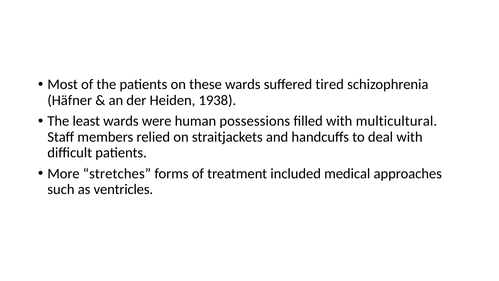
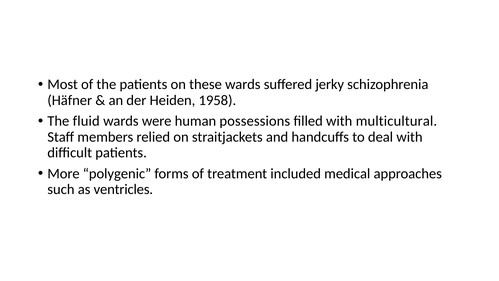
tired: tired -> jerky (330, 84)
1938: 1938 -> 1958 (217, 100)
least: least -> fluid (86, 121)
stretches: stretches -> polygenic (117, 173)
